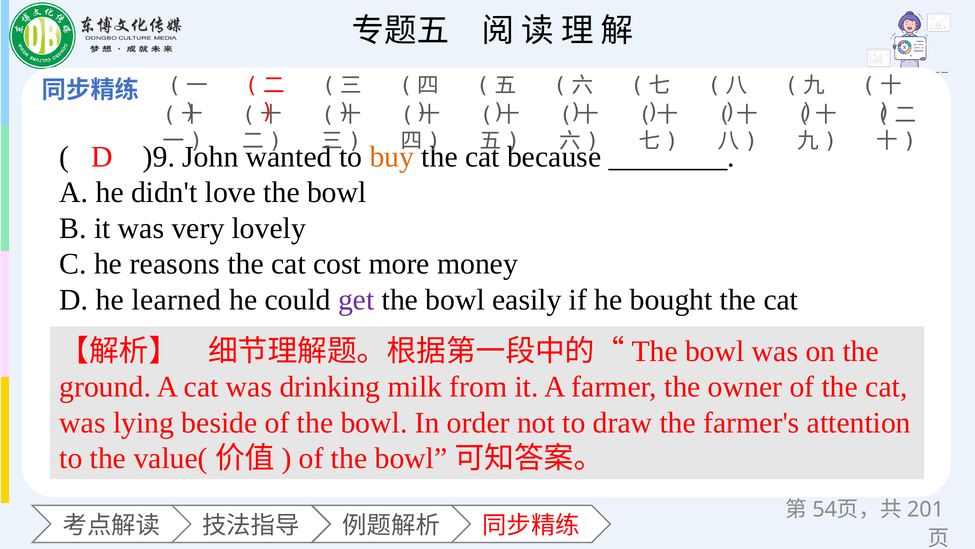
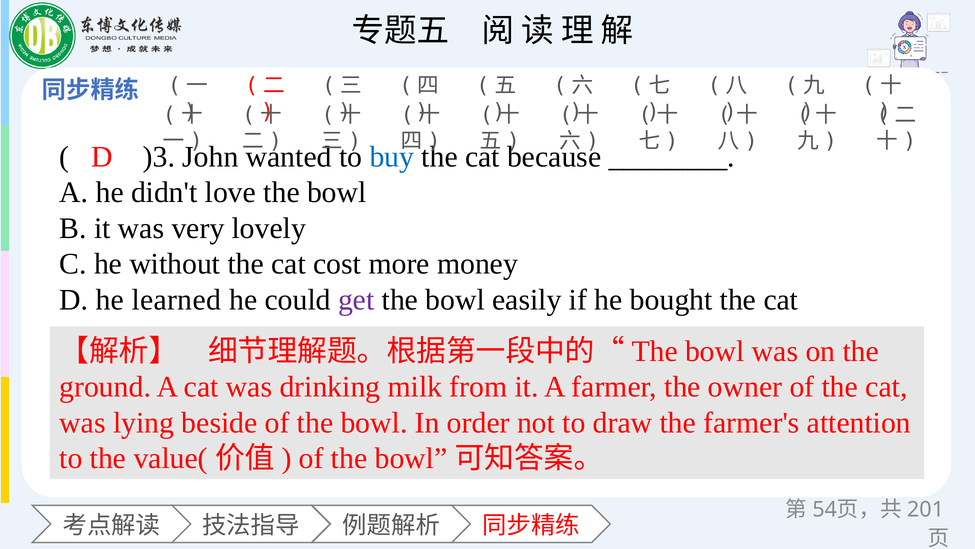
)9: )9 -> )3 (159, 157)
buy colour: orange -> blue (392, 157)
reasons: reasons -> without (175, 264)
